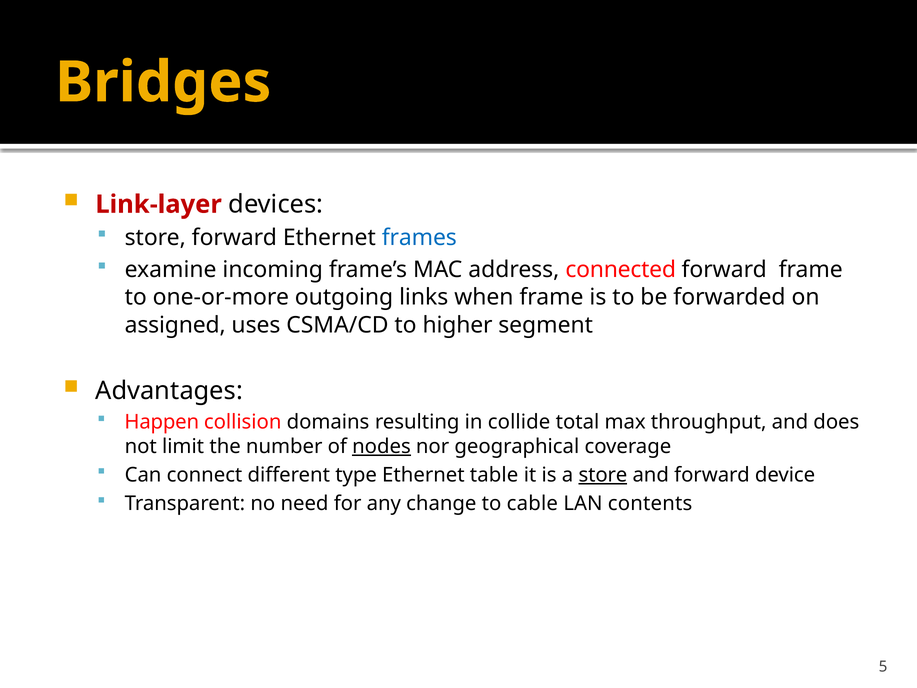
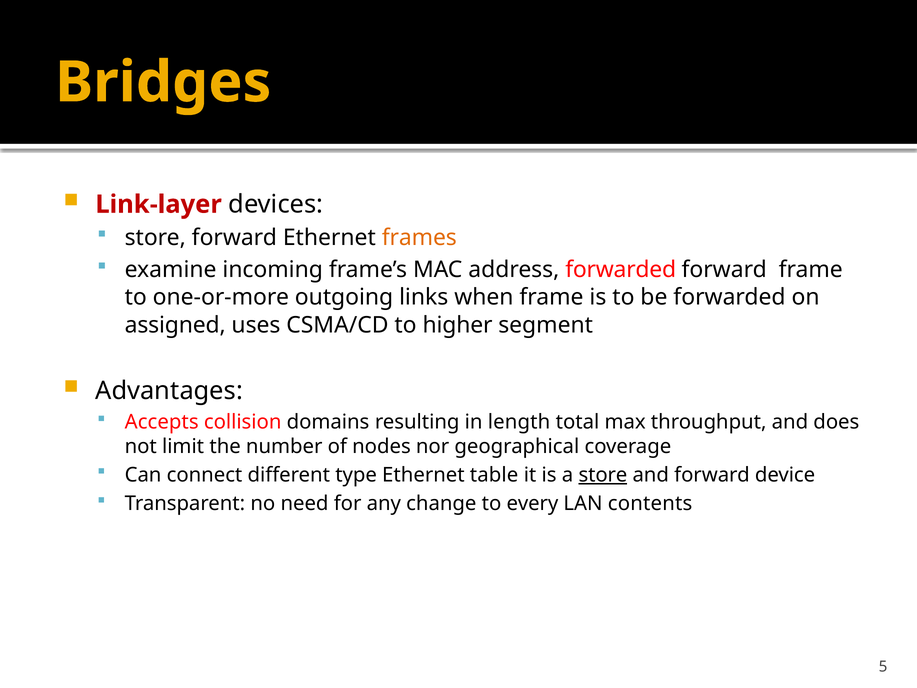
frames colour: blue -> orange (419, 238)
address connected: connected -> forwarded (621, 270)
Happen: Happen -> Accepts (162, 422)
collide: collide -> length (519, 422)
nodes underline: present -> none (381, 446)
cable: cable -> every (532, 503)
